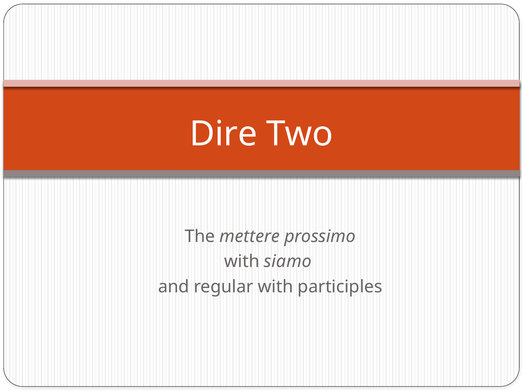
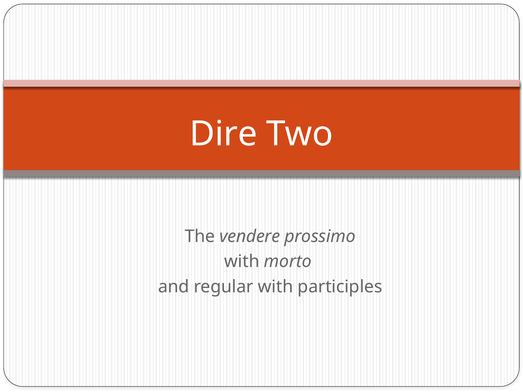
mettere: mettere -> vendere (250, 237)
siamo: siamo -> morto (288, 262)
